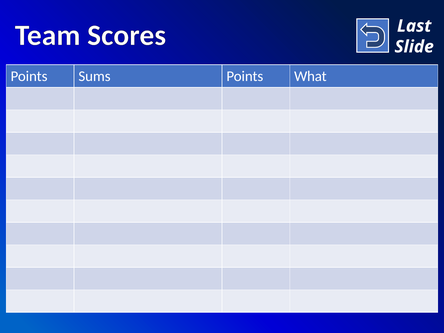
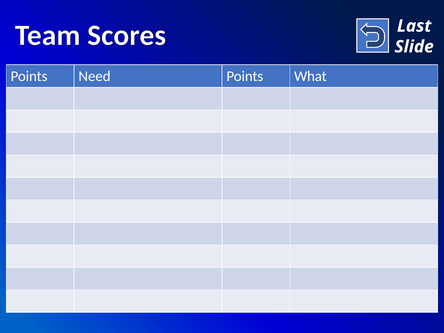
Sums: Sums -> Need (94, 76)
